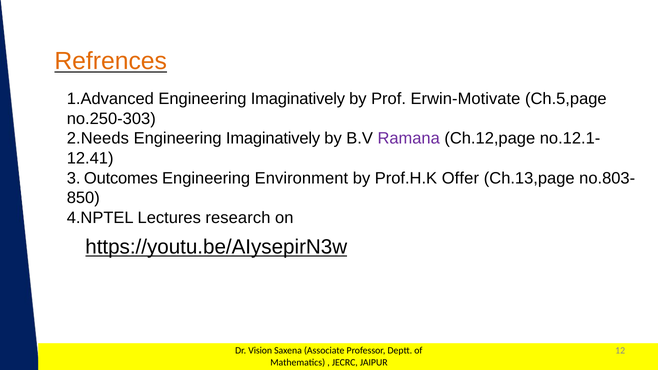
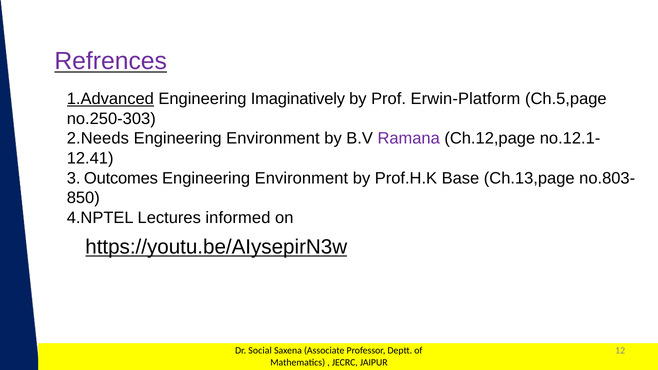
Refrences colour: orange -> purple (111, 61)
1.Advanced underline: none -> present (110, 99)
Erwin-Motivate: Erwin-Motivate -> Erwin-Platform (465, 99)
Imaginatively: Imaginatively -> Environment (273, 139)
Offer: Offer -> Base (460, 178)
research: research -> informed (238, 218)
Vision: Vision -> Social (260, 351)
